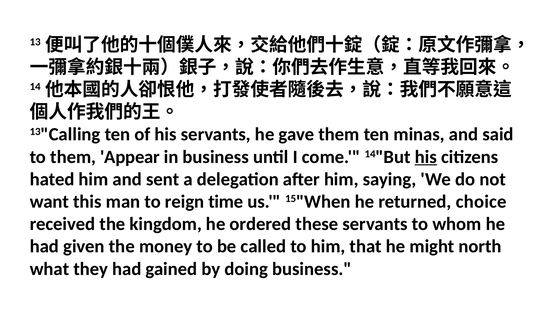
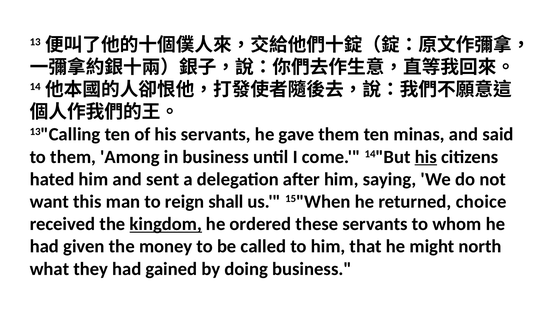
Appear: Appear -> Among (130, 157)
time: time -> shall (226, 202)
kingdom underline: none -> present (166, 224)
